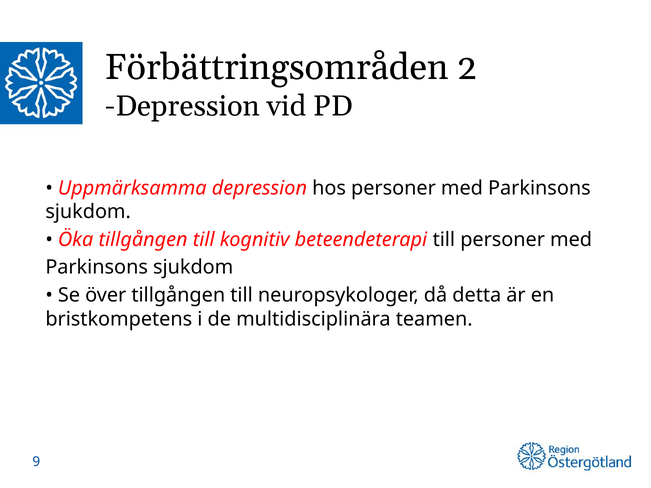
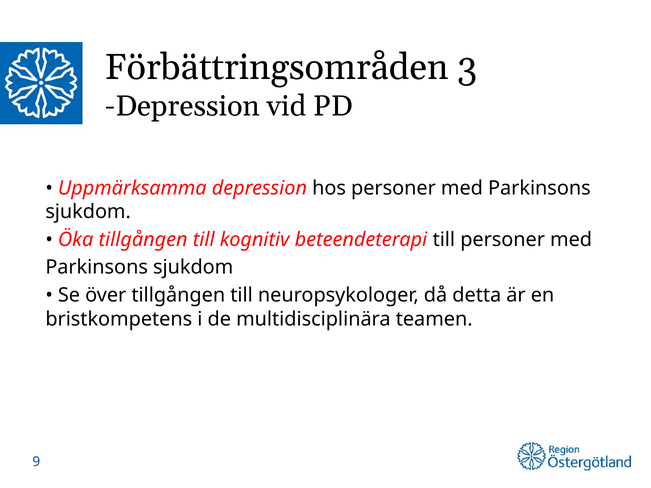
2: 2 -> 3 (467, 68)
